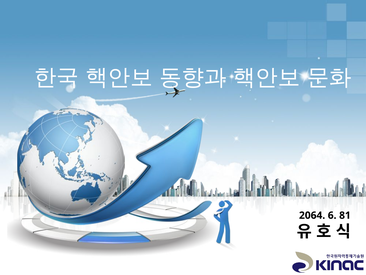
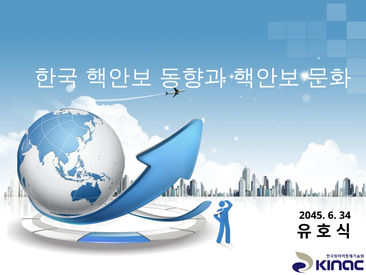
2064: 2064 -> 2045 (312, 215)
81: 81 -> 34 (345, 215)
